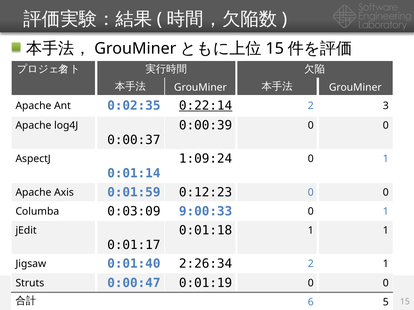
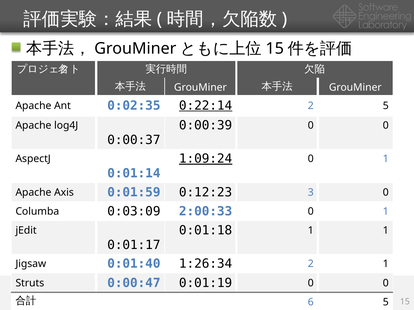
2 3: 3 -> 5 (386, 106)
1:09:24 underline: none -> present (206, 159)
0:12:23 0: 0 -> 3 (311, 193)
9:00:33: 9:00:33 -> 2:00:33 (206, 212)
2:26:34: 2:26:34 -> 1:26:34 (206, 264)
